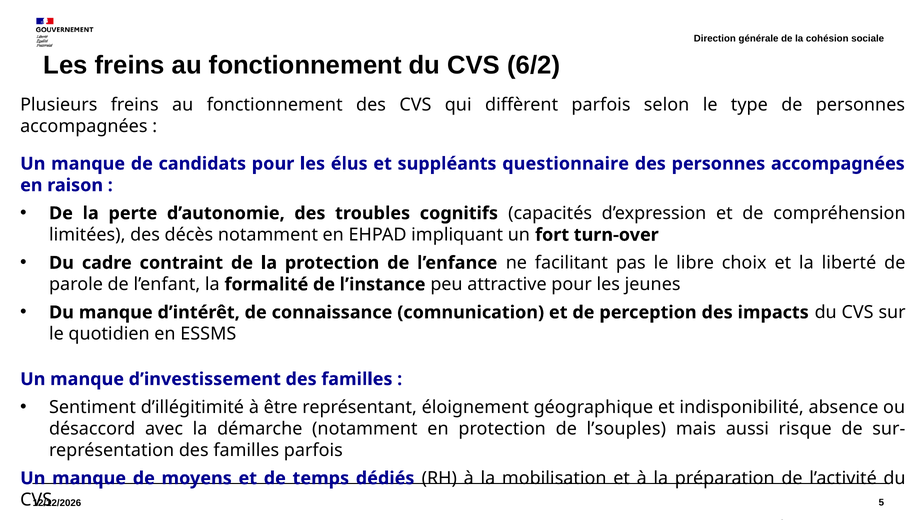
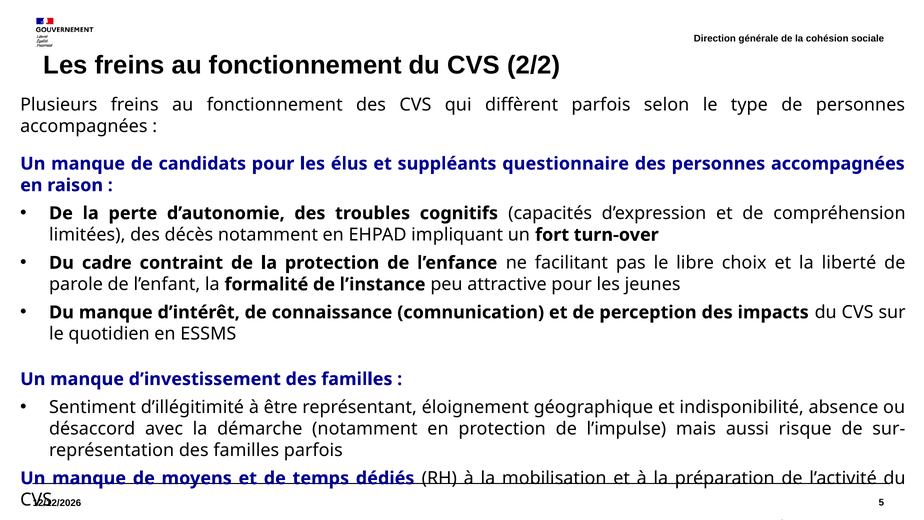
6/2: 6/2 -> 2/2 (534, 65)
l’souples: l’souples -> l’impulse (626, 429)
